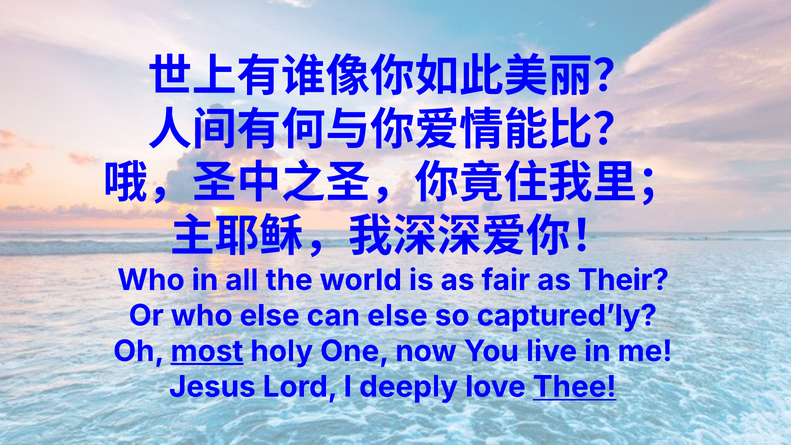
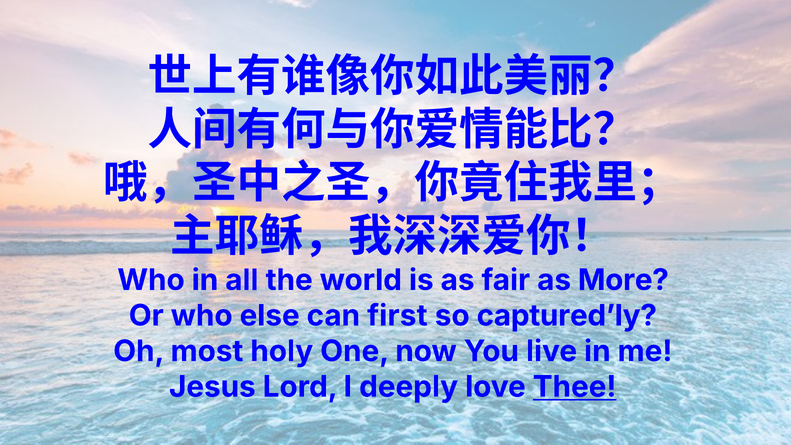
Their: Their -> More (623, 280)
can else: else -> first (397, 316)
most underline: present -> none (207, 351)
